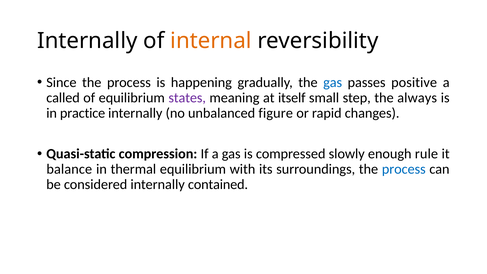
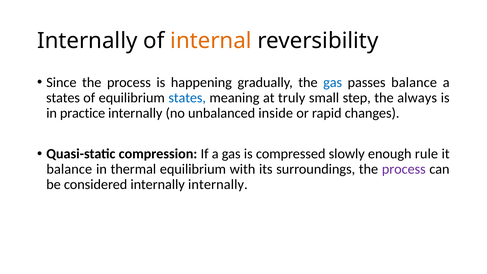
passes positive: positive -> balance (414, 82)
called: called -> states (63, 98)
states colour: purple -> blue (187, 98)
itself: itself -> truly (292, 98)
figure: figure -> inside (276, 113)
process colour: blue -> purple (404, 169)
internally contained: contained -> internally (218, 185)
